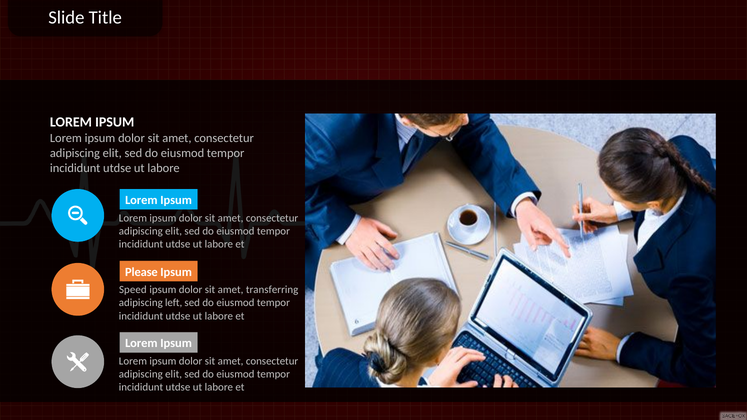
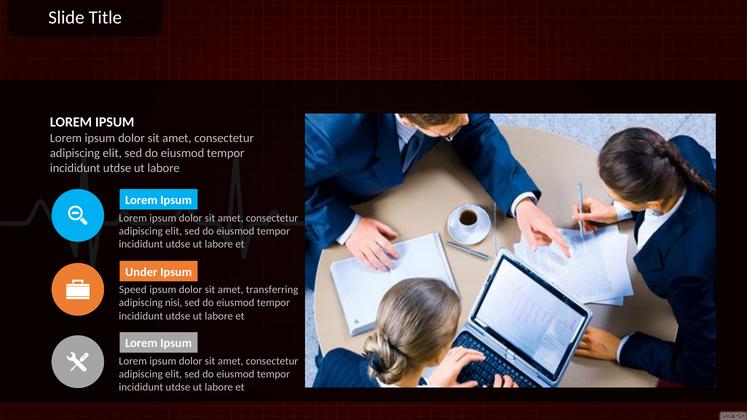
Please: Please -> Under (141, 272)
left: left -> nisi (174, 303)
